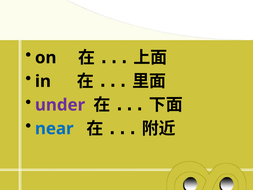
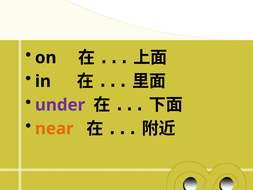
near colour: blue -> orange (54, 128)
